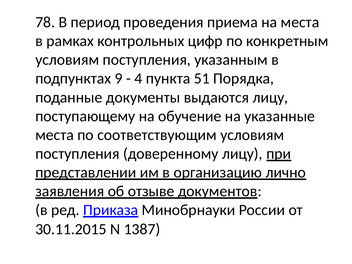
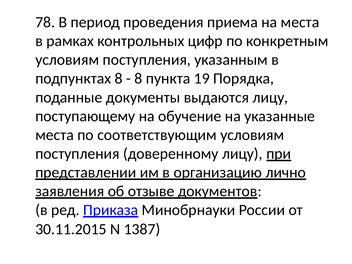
подпунктах 9: 9 -> 8 (119, 79)
4: 4 -> 8 (138, 79)
51: 51 -> 19 (202, 79)
